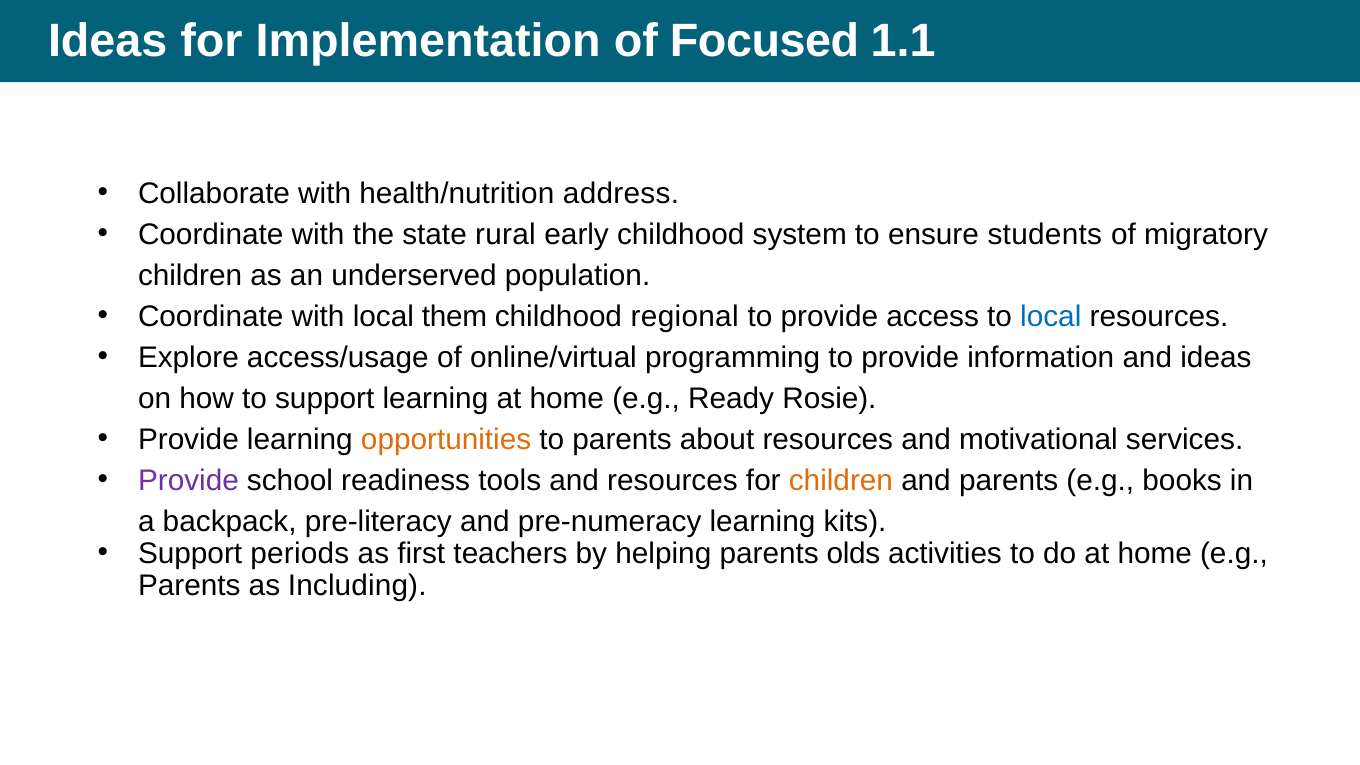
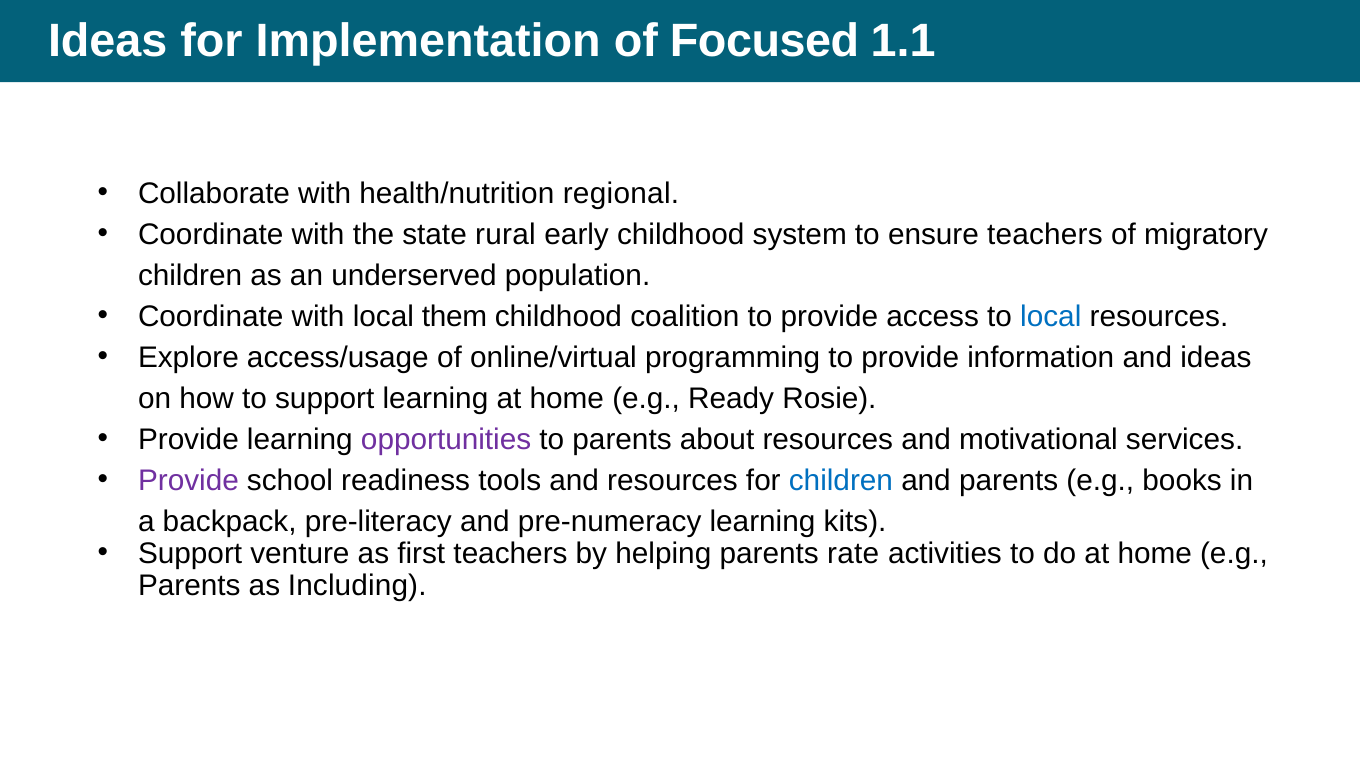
address: address -> regional (621, 193)
ensure students: students -> teachers (1045, 234)
regional: regional -> coalition (685, 316)
opportunities colour: orange -> purple (446, 440)
children colour: orange -> blue (841, 481)
periods: periods -> venture (300, 553)
olds: olds -> rate (853, 553)
